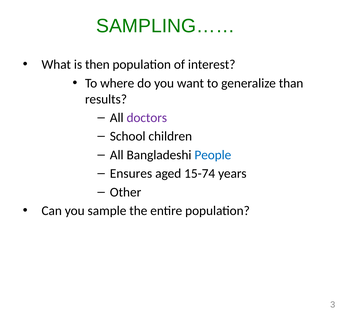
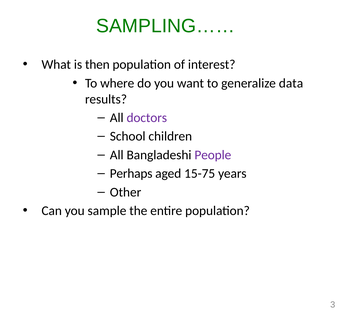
than: than -> data (291, 83)
People colour: blue -> purple (213, 155)
Ensures: Ensures -> Perhaps (131, 173)
15-74: 15-74 -> 15-75 (200, 173)
